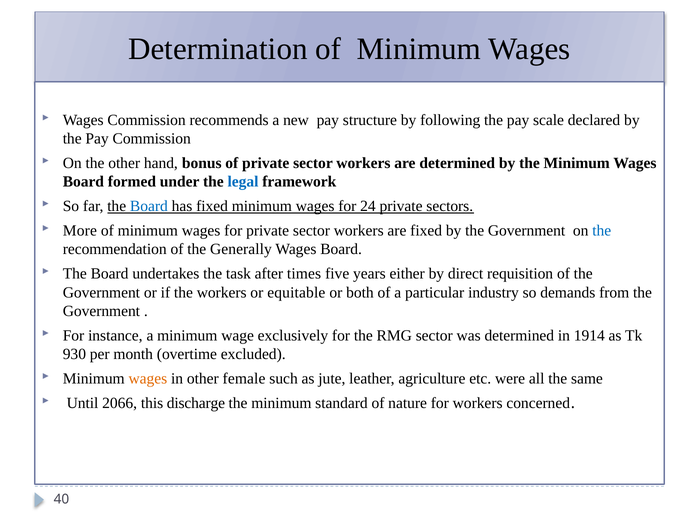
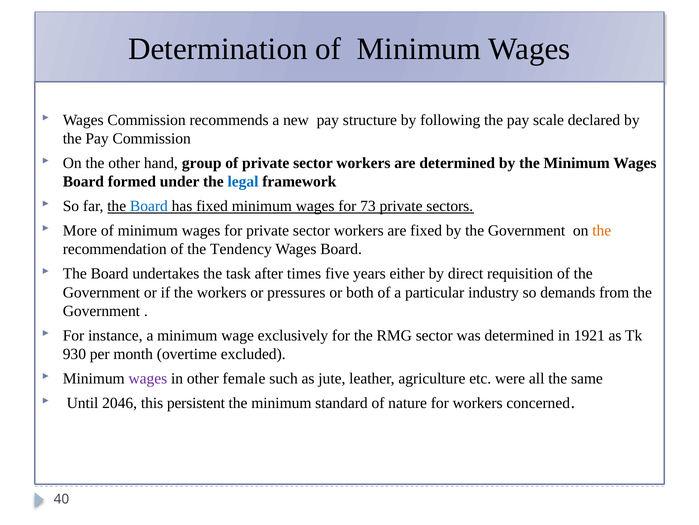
bonus: bonus -> group (202, 163)
24: 24 -> 73 (368, 206)
the colour: blue -> orange (602, 230)
Generally: Generally -> Tendency (241, 249)
equitable: equitable -> pressures (296, 292)
1914: 1914 -> 1921 (589, 335)
wages colour: orange -> purple (148, 378)
2066: 2066 -> 2046 (120, 402)
discharge: discharge -> persistent (196, 402)
